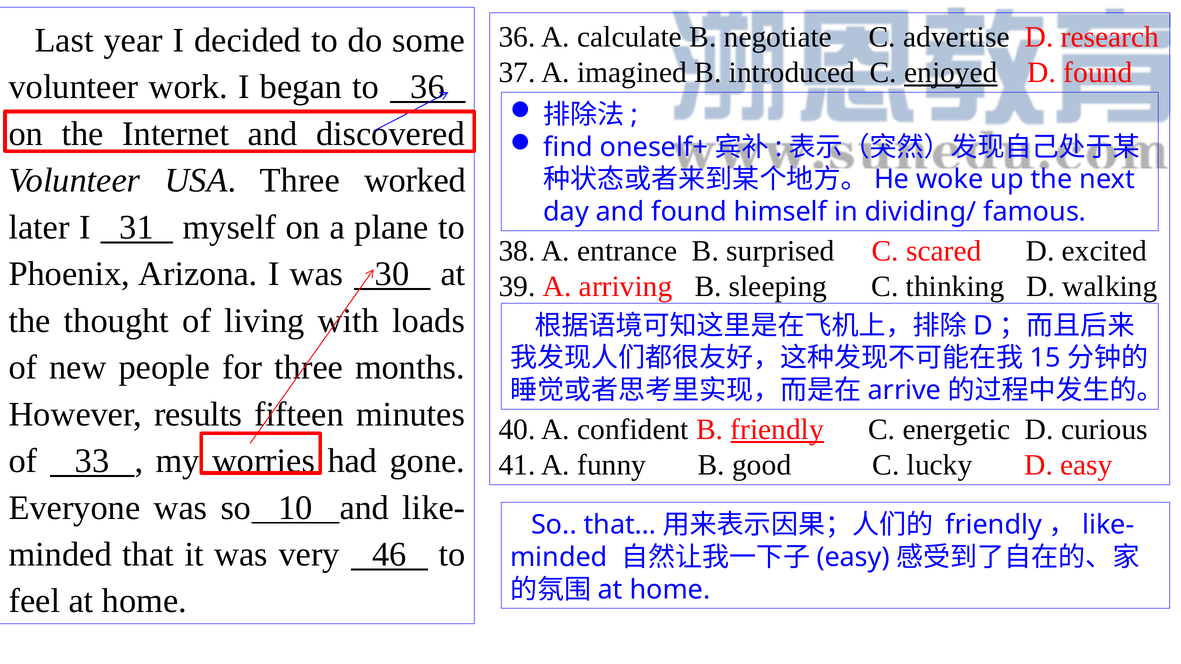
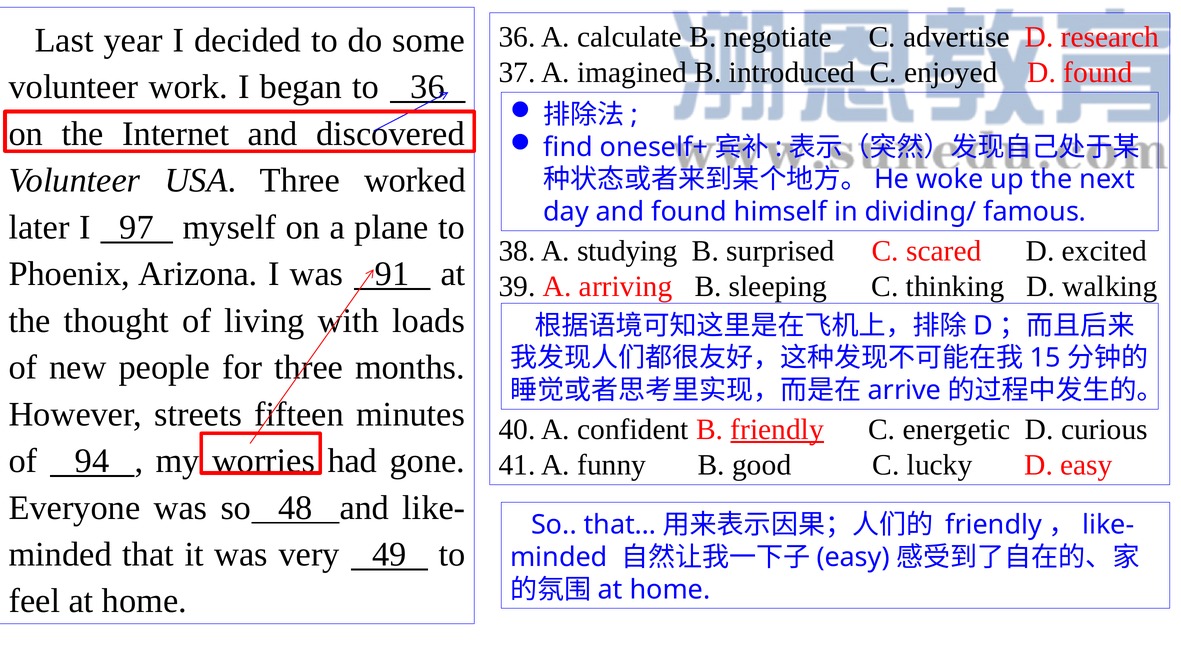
enjoyed underline: present -> none (951, 73)
31: 31 -> 97 (137, 227)
entrance: entrance -> studying (627, 251)
30: 30 -> 91 (392, 274)
results: results -> streets (198, 414)
33: 33 -> 94 (92, 461)
10: 10 -> 48 (295, 508)
46: 46 -> 49 (389, 555)
